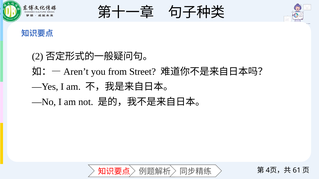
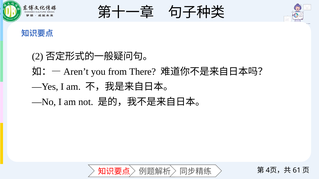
Street: Street -> There (143, 72)
